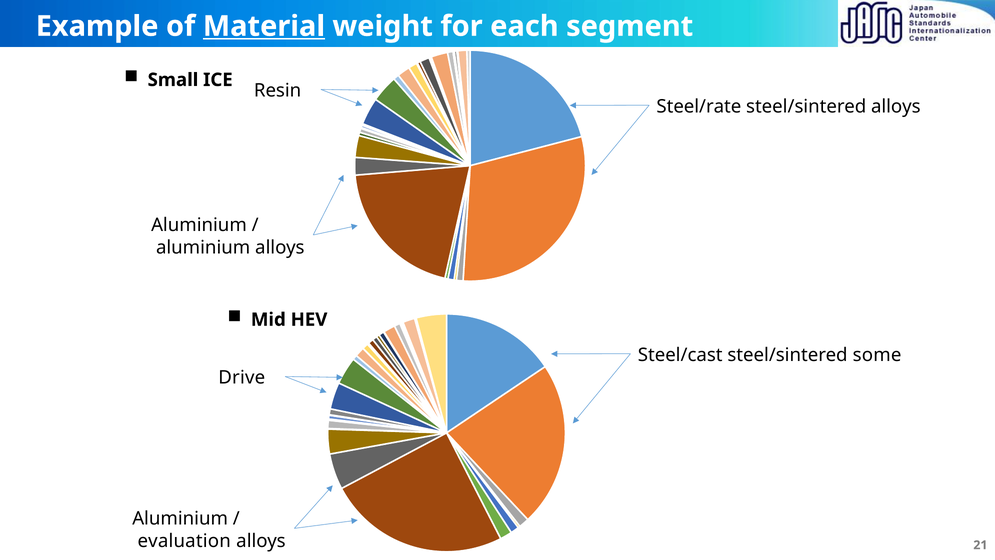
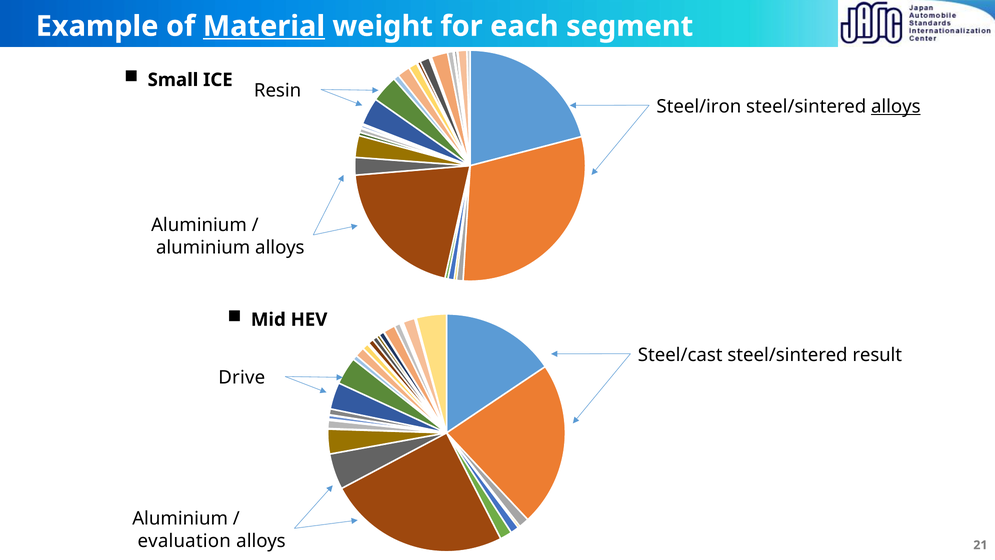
Steel/rate: Steel/rate -> Steel/iron (699, 106)
alloys underline: none -> present (896, 106)
some: some -> result (877, 355)
